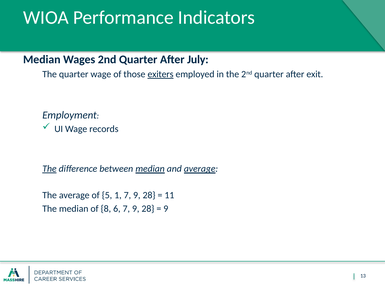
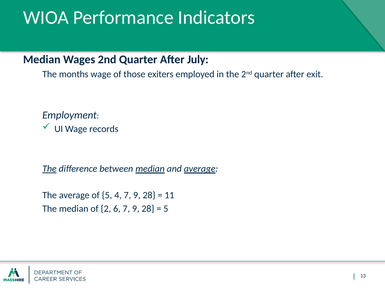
The quarter: quarter -> months (74, 74)
exiters underline: present -> none (161, 74)
5 1: 1 -> 4 (118, 195)
8: 8 -> 2 (106, 208)
9: 9 -> 5 (166, 208)
